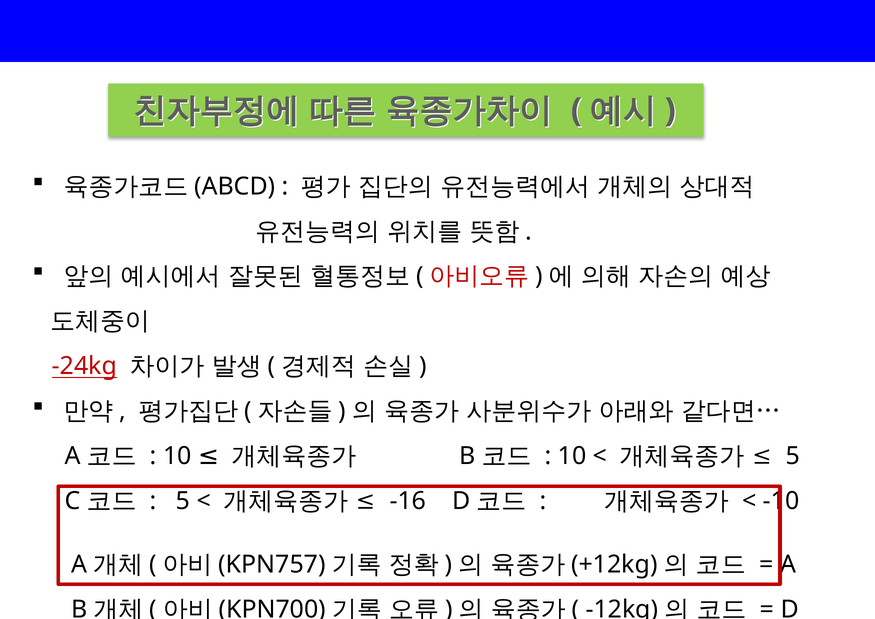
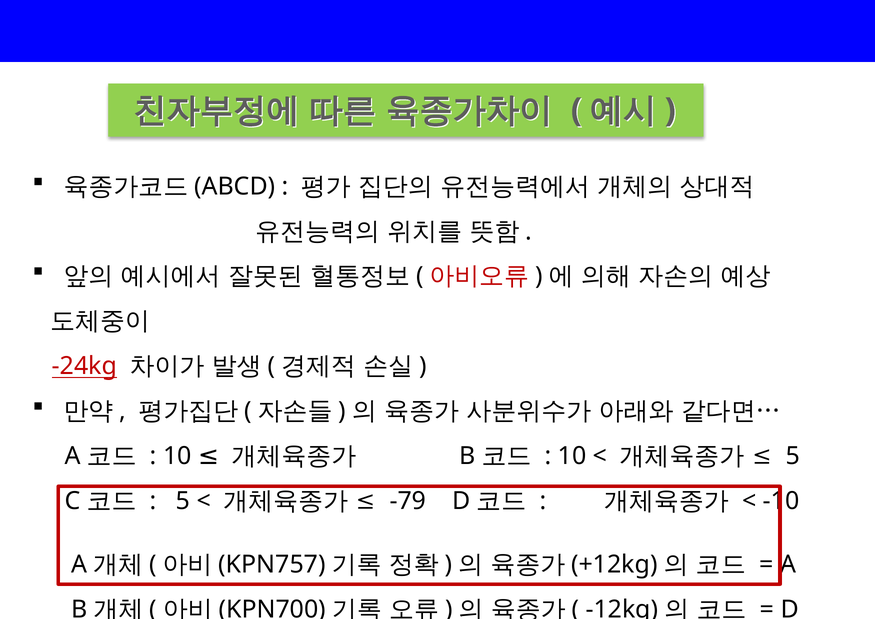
-16: -16 -> -79 (408, 501)
